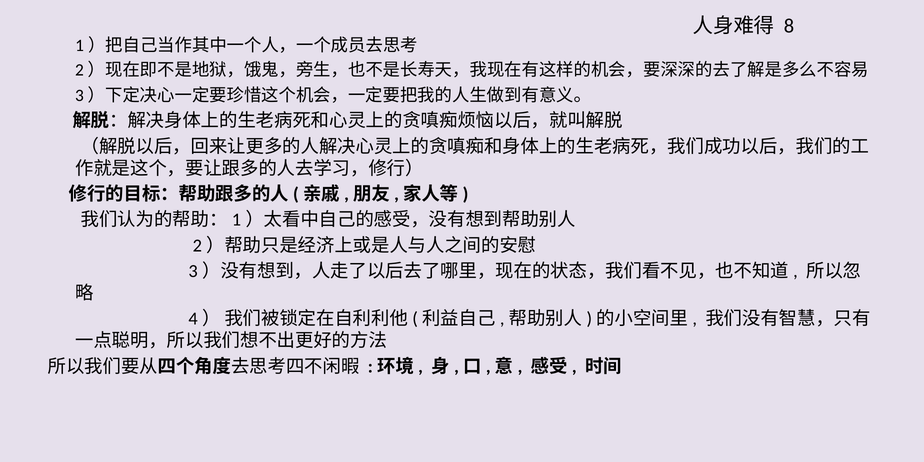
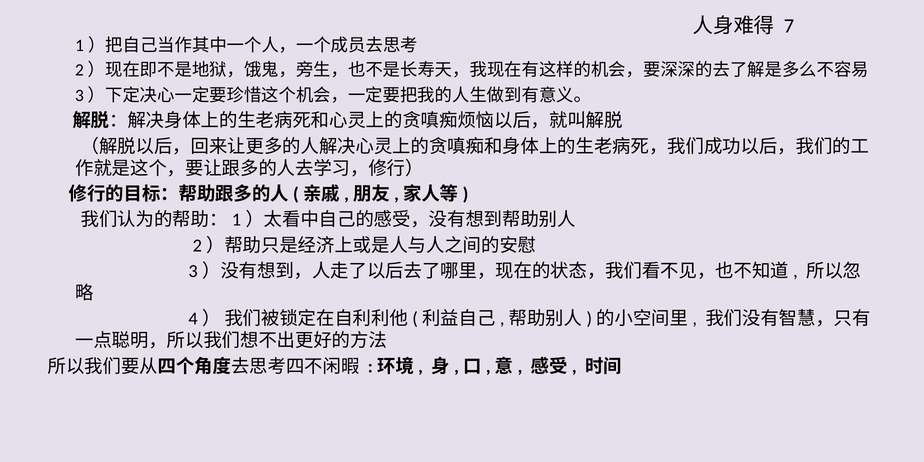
8: 8 -> 7 (789, 26)
